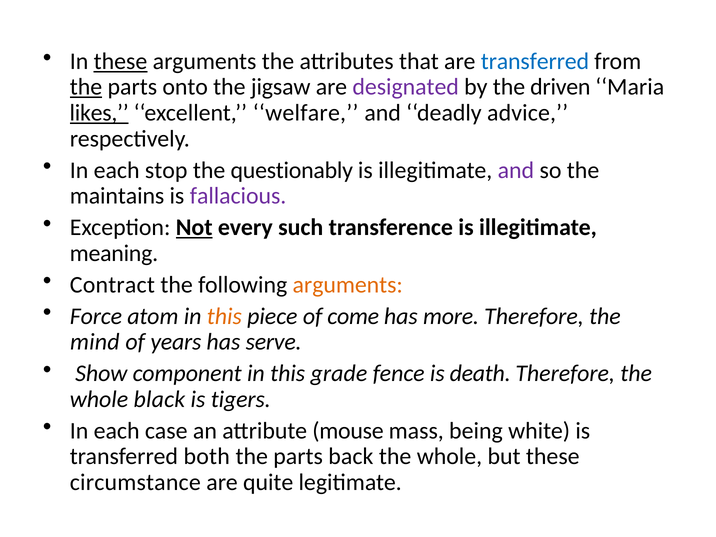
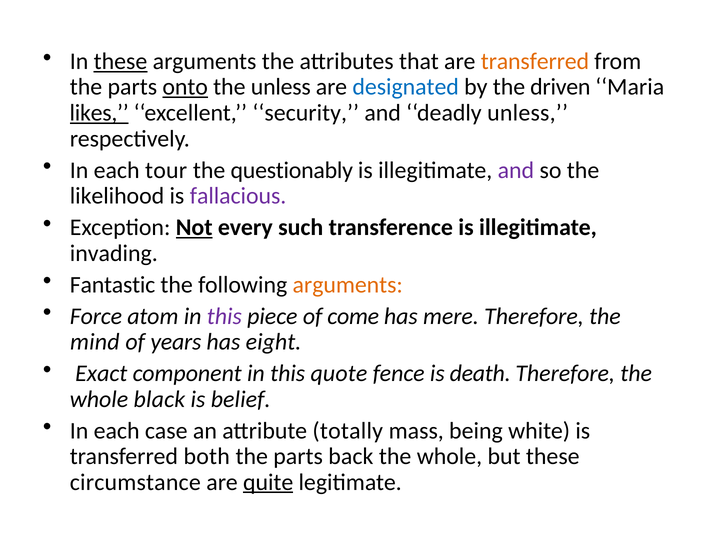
transferred colour: blue -> orange (535, 61)
the underline: present -> none (86, 87)
onto underline: none -> present (185, 87)
the jigsaw: jigsaw -> unless (281, 87)
designated colour: purple -> blue (406, 87)
welfare: welfare -> security (306, 113)
deadly advice: advice -> unless (528, 113)
stop: stop -> tour (166, 170)
maintains: maintains -> likelihood (117, 196)
meaning: meaning -> invading (114, 253)
Contract: Contract -> Fantastic (113, 285)
this colour: orange -> purple (224, 316)
more: more -> mere (451, 316)
serve: serve -> eight (274, 342)
Show: Show -> Exact (101, 373)
grade: grade -> quote (339, 373)
tigers: tigers -> belief (241, 399)
mouse: mouse -> totally (348, 431)
quite underline: none -> present (268, 482)
